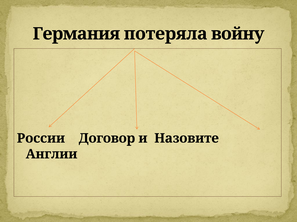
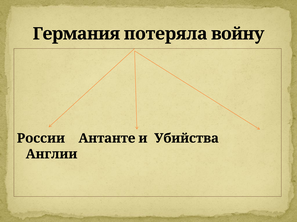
Договор: Договор -> Антанте (107, 139)
Назовите: Назовите -> Убийства (187, 139)
